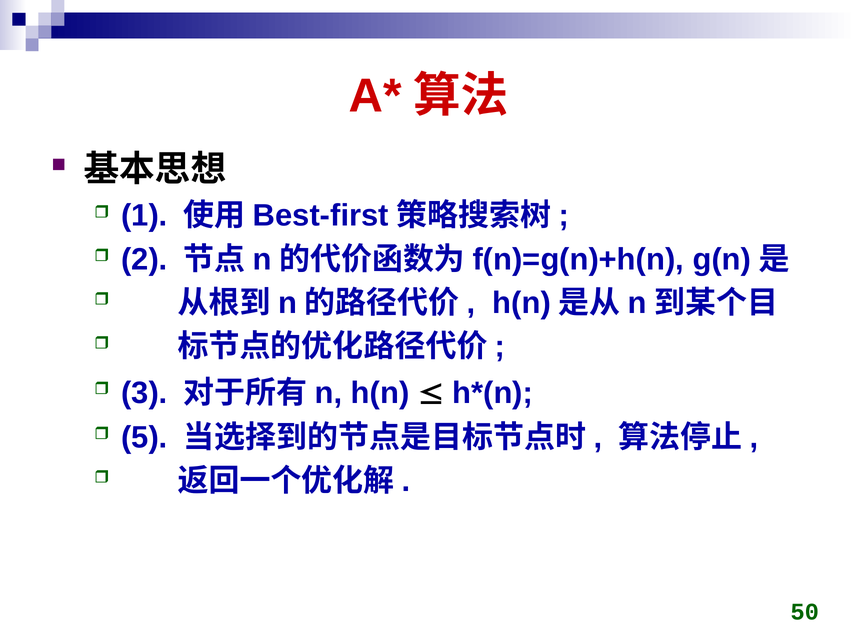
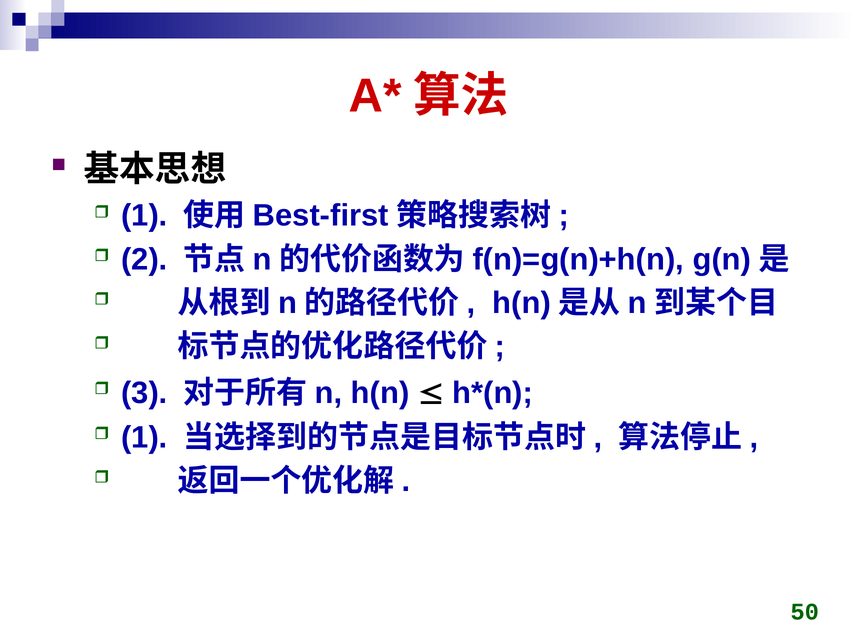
5: 5 -> 1 (144, 437)
